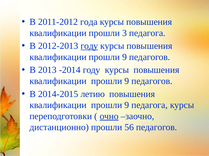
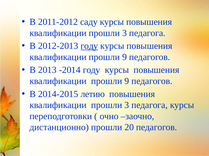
года: года -> саду (89, 22)
9: 9 -> 3 (127, 106)
очно underline: present -> none (109, 117)
56: 56 -> 20 (129, 128)
